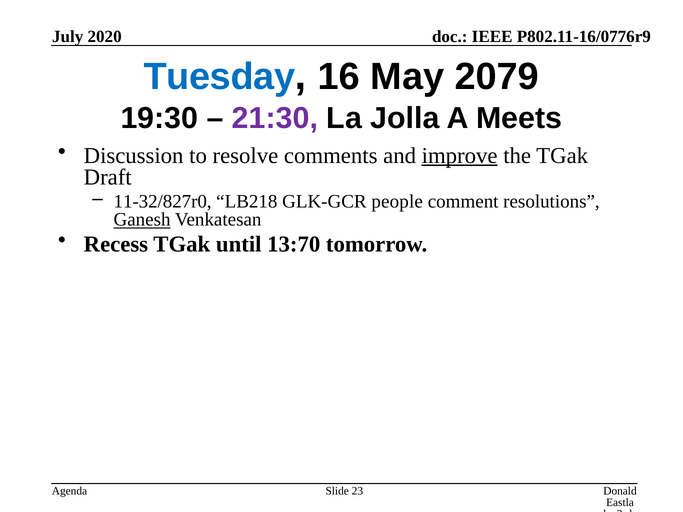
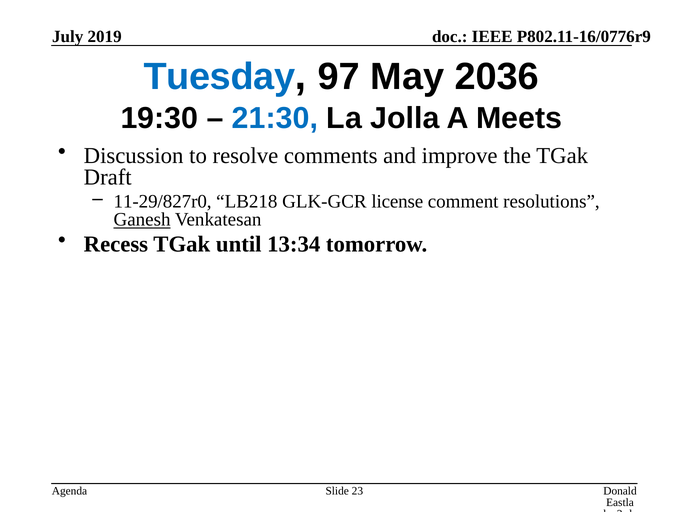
2020: 2020 -> 2019 (105, 36)
16: 16 -> 97 (339, 77)
2079: 2079 -> 2036 (497, 77)
21:30 colour: purple -> blue (275, 118)
improve underline: present -> none (460, 156)
11-32/827r0: 11-32/827r0 -> 11-29/827r0 (163, 202)
people: people -> license (397, 202)
13:70: 13:70 -> 13:34 (294, 244)
